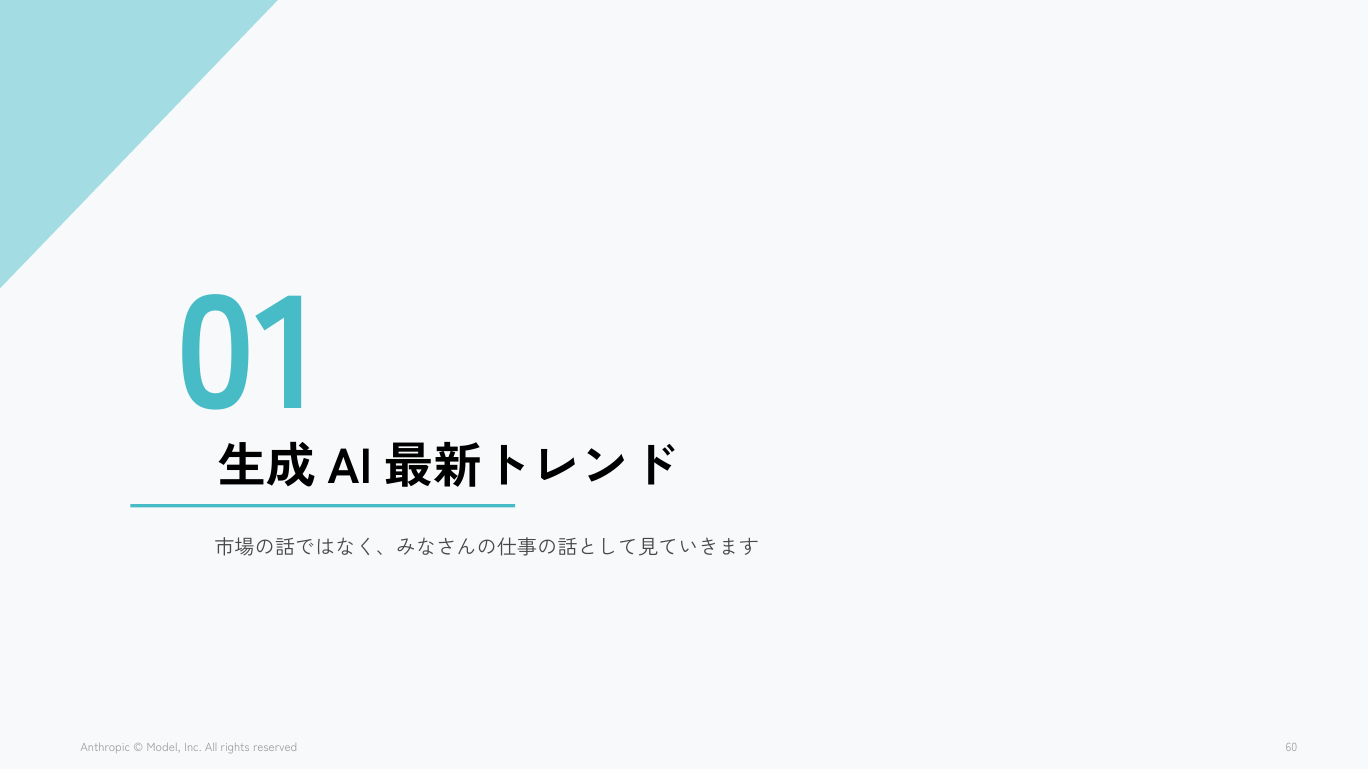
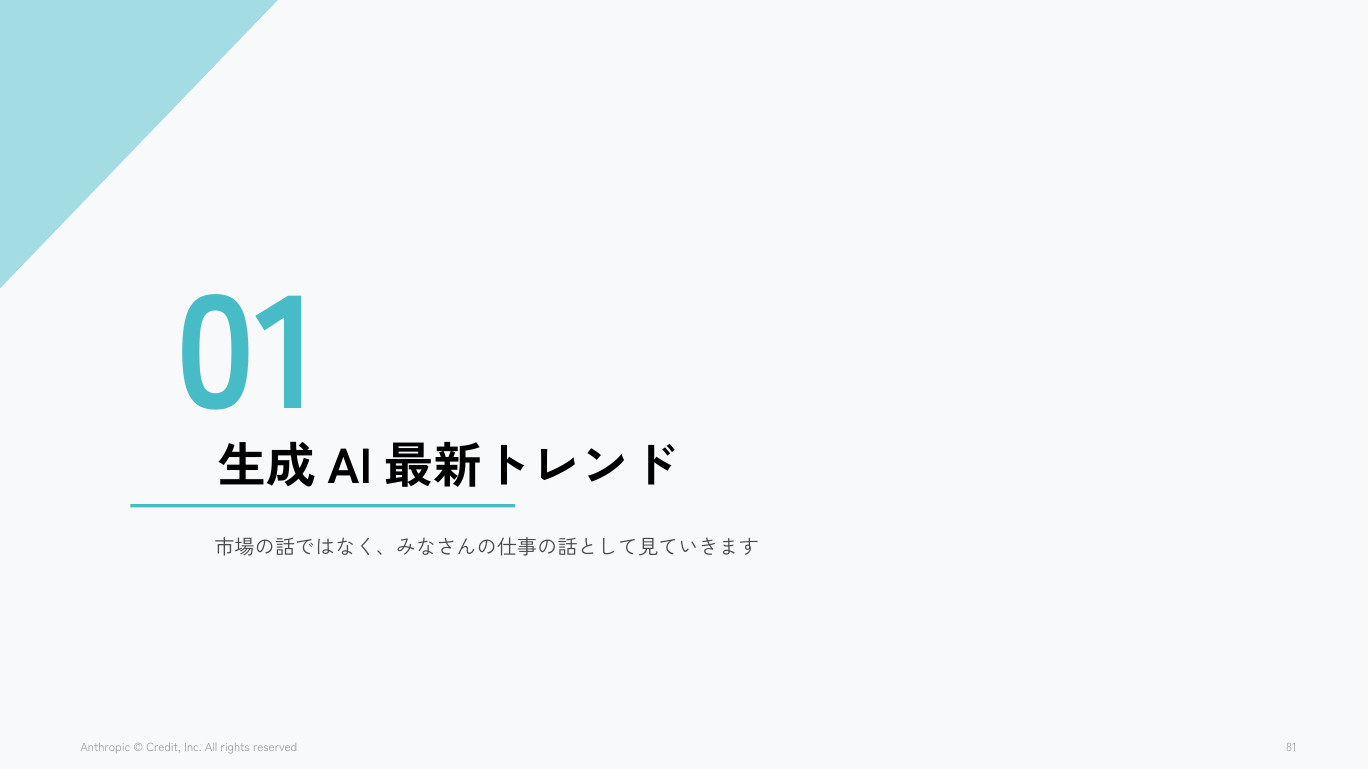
Model: Model -> Credit (164, 748)
60: 60 -> 81 (1291, 748)
